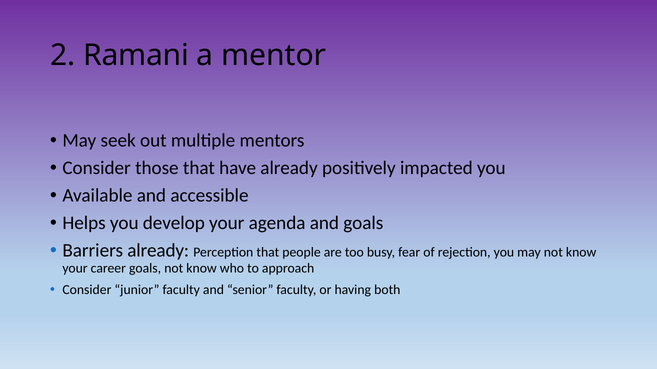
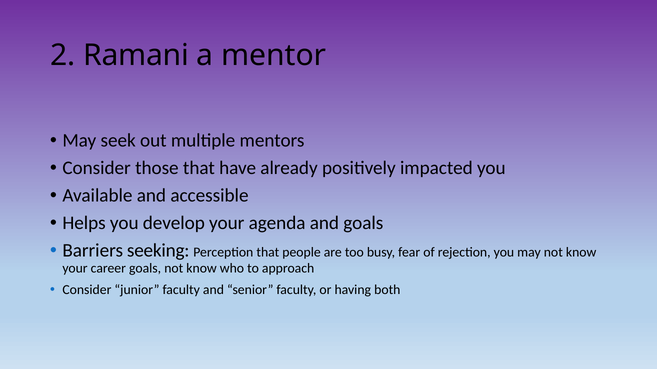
Barriers already: already -> seeking (158, 251)
